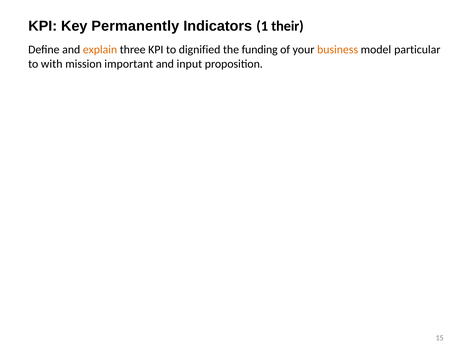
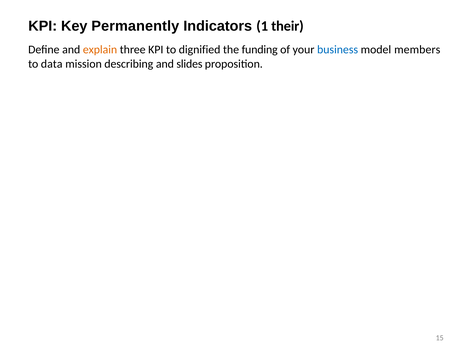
business colour: orange -> blue (338, 50)
particular: particular -> members (417, 50)
with: with -> data (52, 64)
important: important -> describing (129, 64)
input: input -> slides (189, 64)
